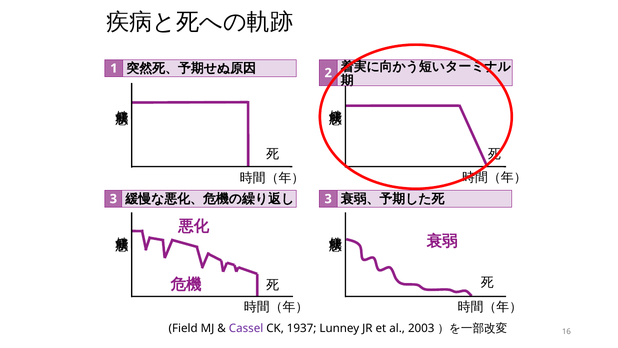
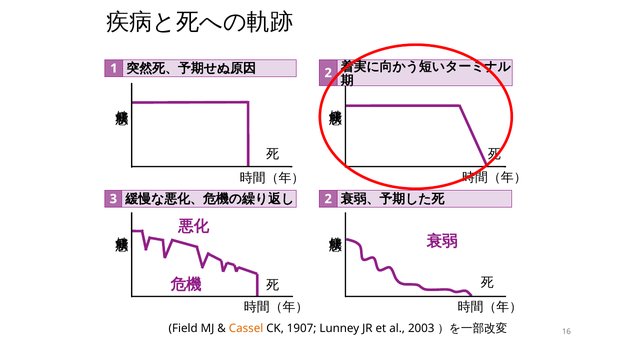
3: 3 -> 2 (328, 199)
Cassel colour: purple -> orange (246, 328)
1937: 1937 -> 1907 (302, 328)
